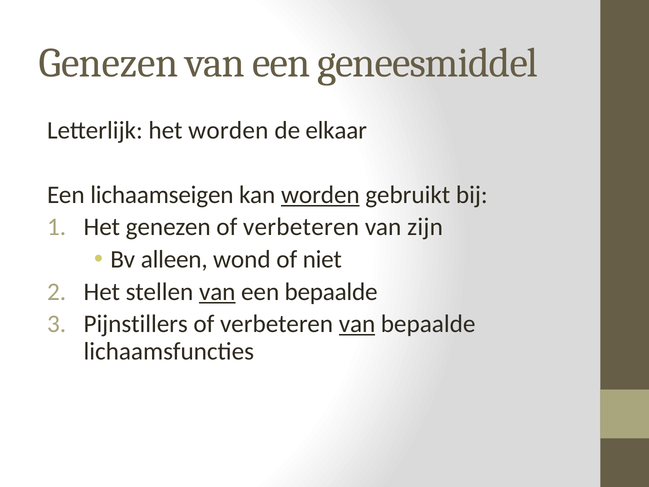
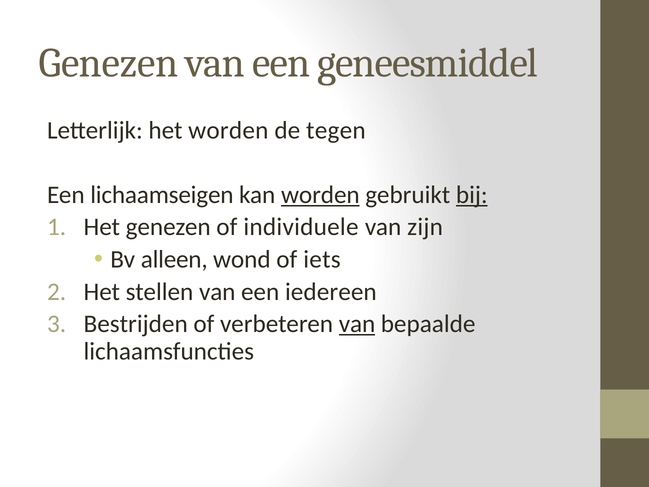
elkaar: elkaar -> tegen (336, 130)
bij underline: none -> present (472, 195)
genezen of verbeteren: verbeteren -> individuele (301, 227)
niet: niet -> iets (322, 259)
van underline: present -> none (217, 292)
een bepaalde: bepaalde -> iedereen (331, 292)
Pijnstillers: Pijnstillers -> Bestrijden (136, 324)
